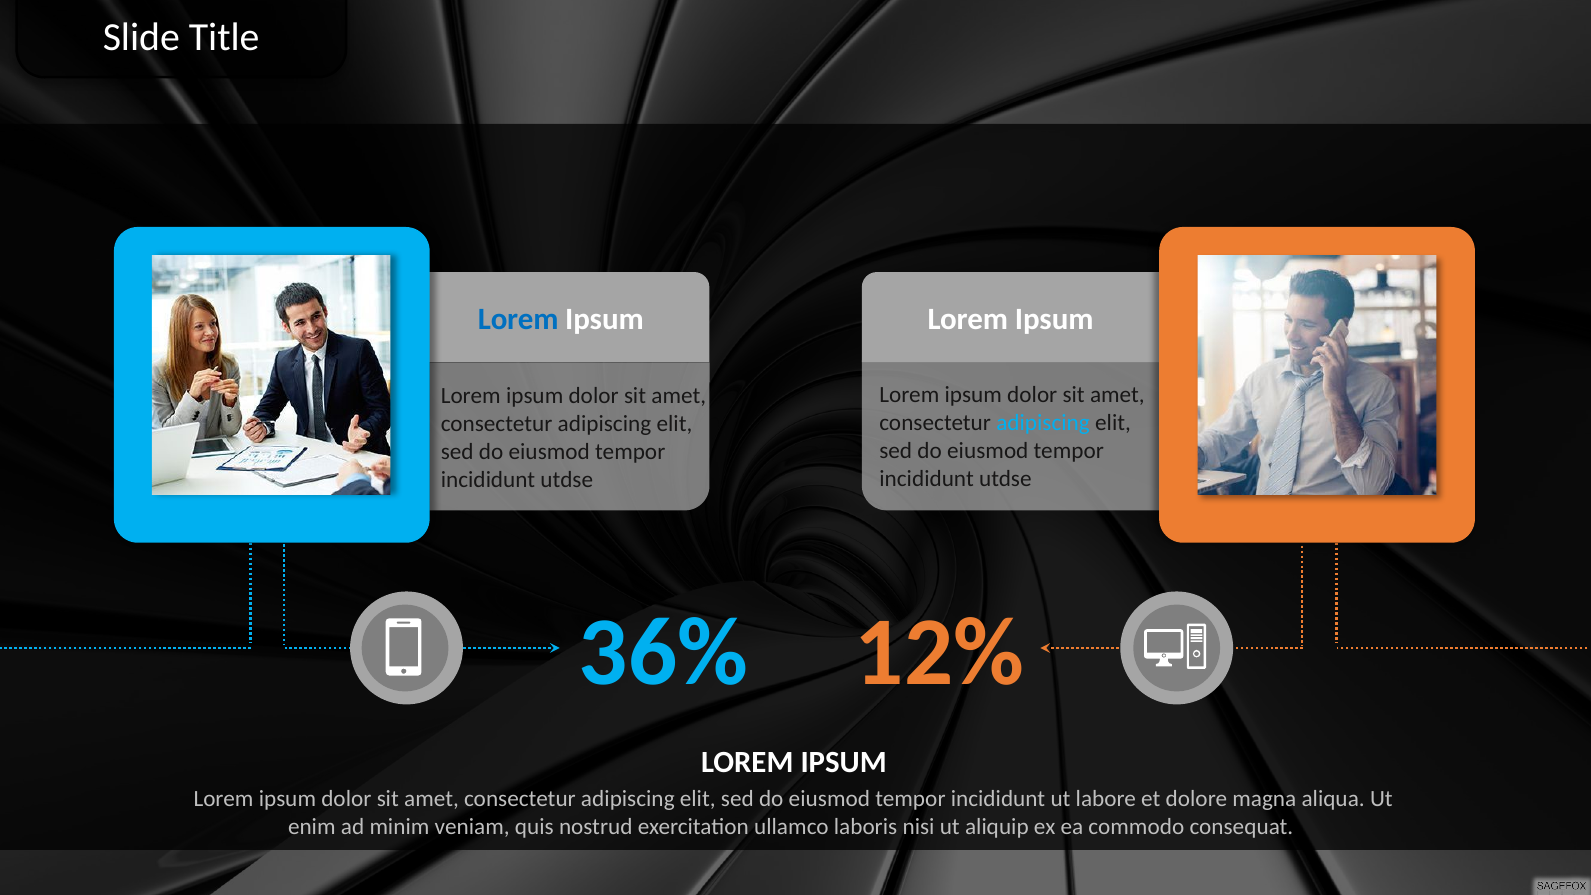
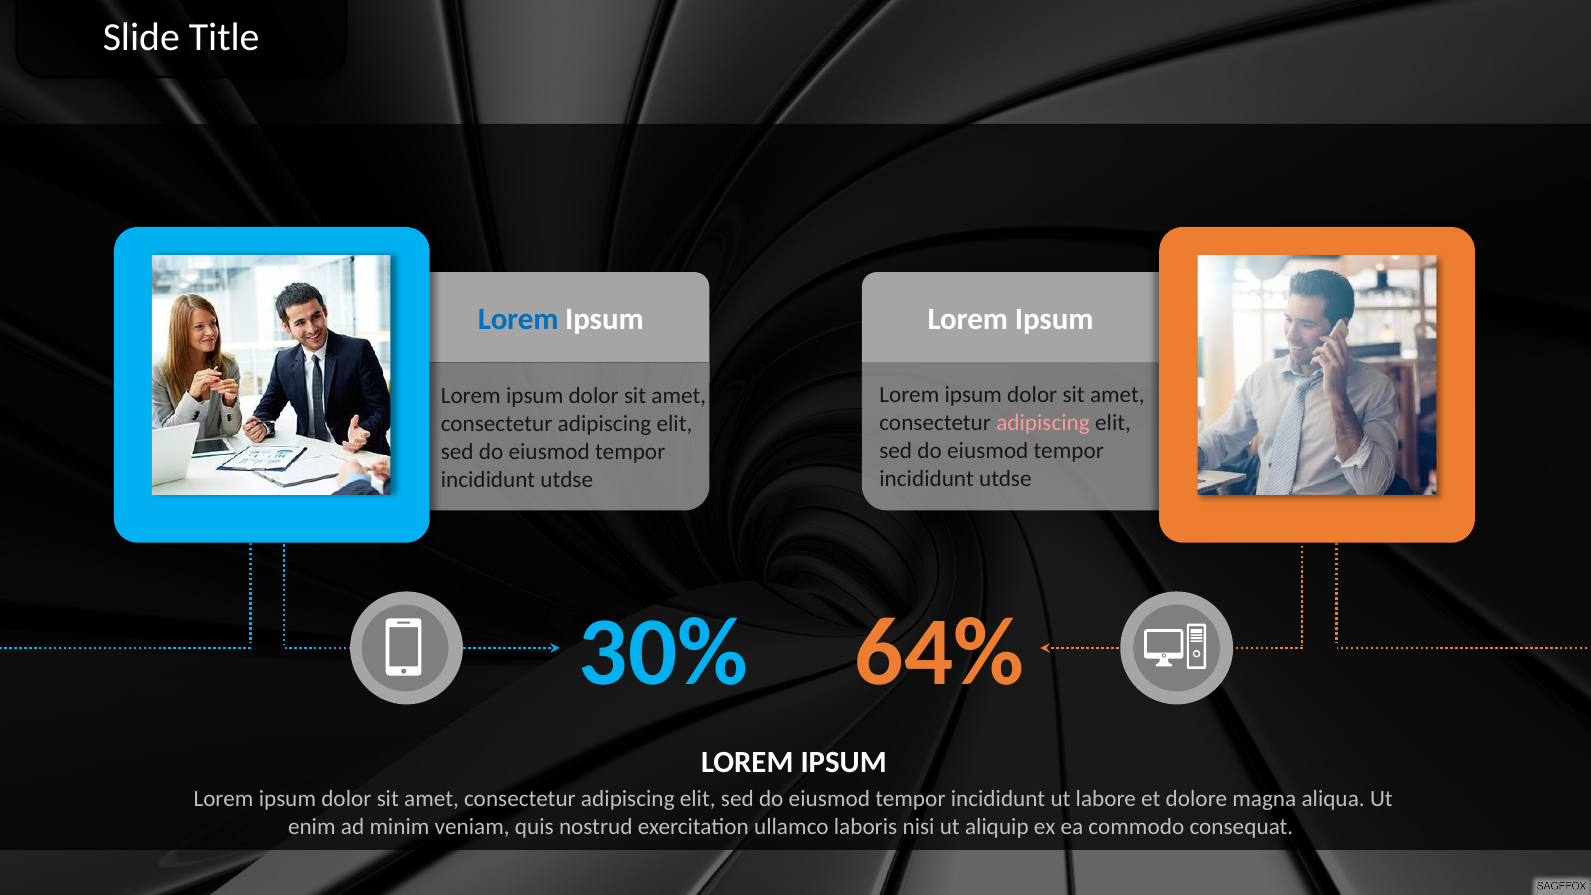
adipiscing colour: light blue -> pink (1043, 423)
36%: 36% -> 30% (663, 653)
12%: 12% -> 64% (939, 653)
